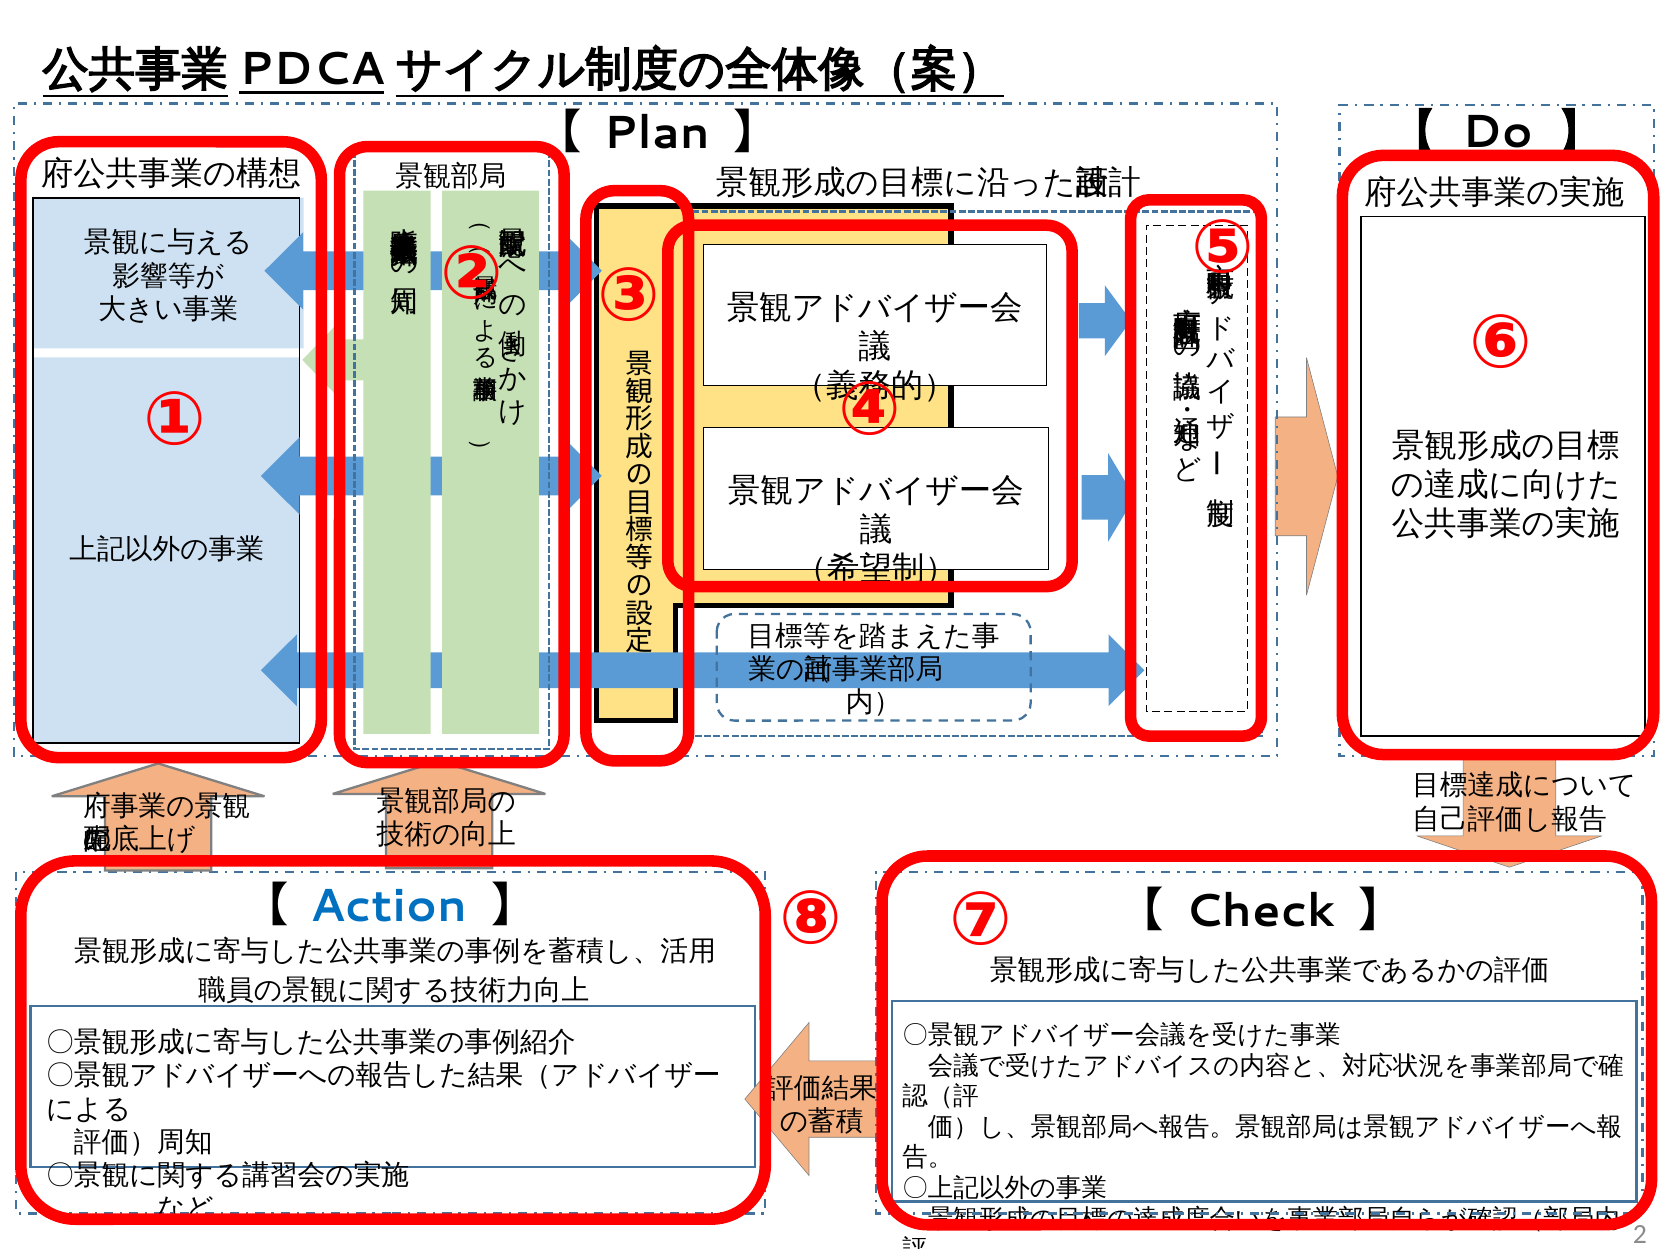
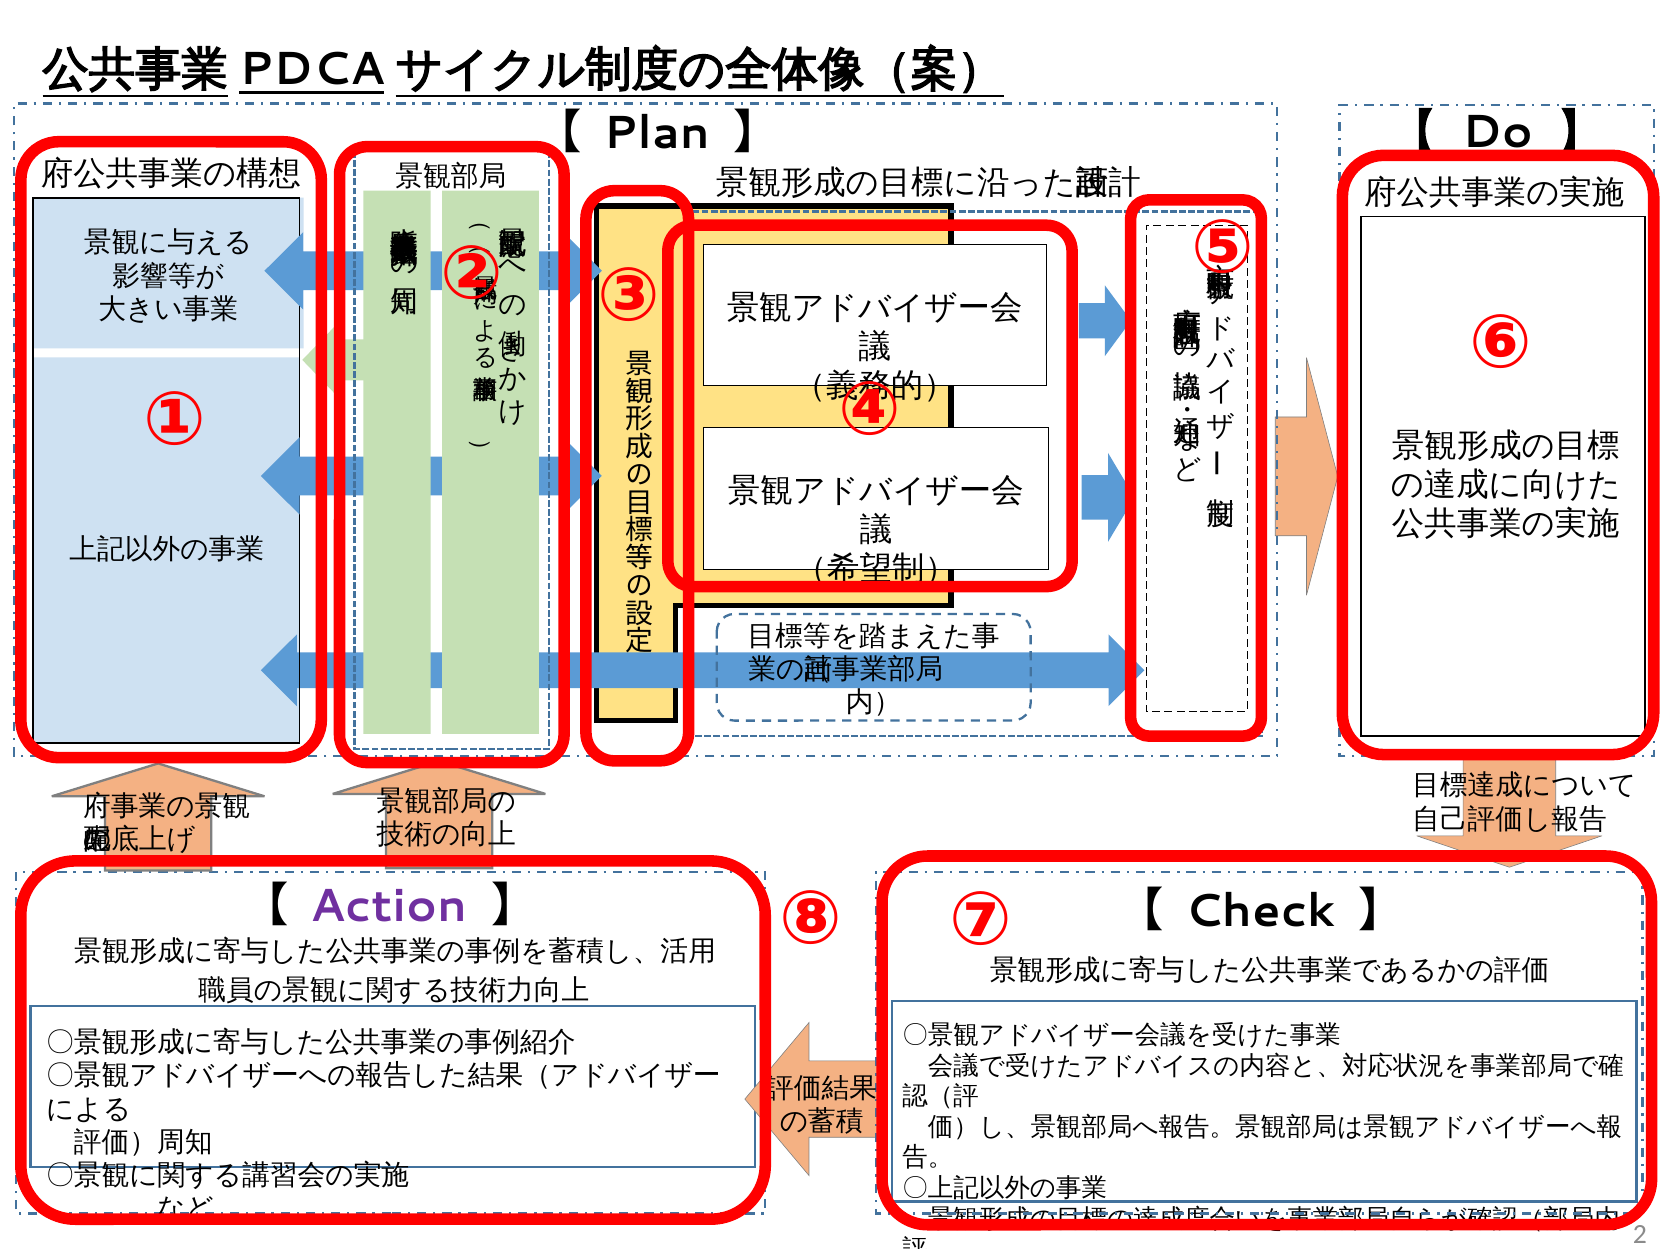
Action colour: blue -> purple (388, 907)
